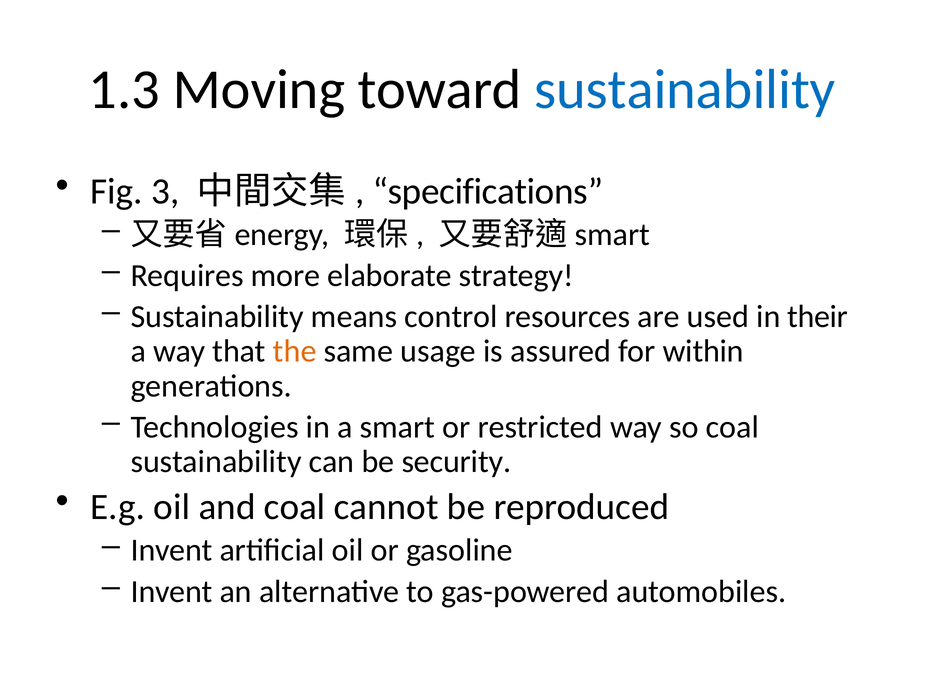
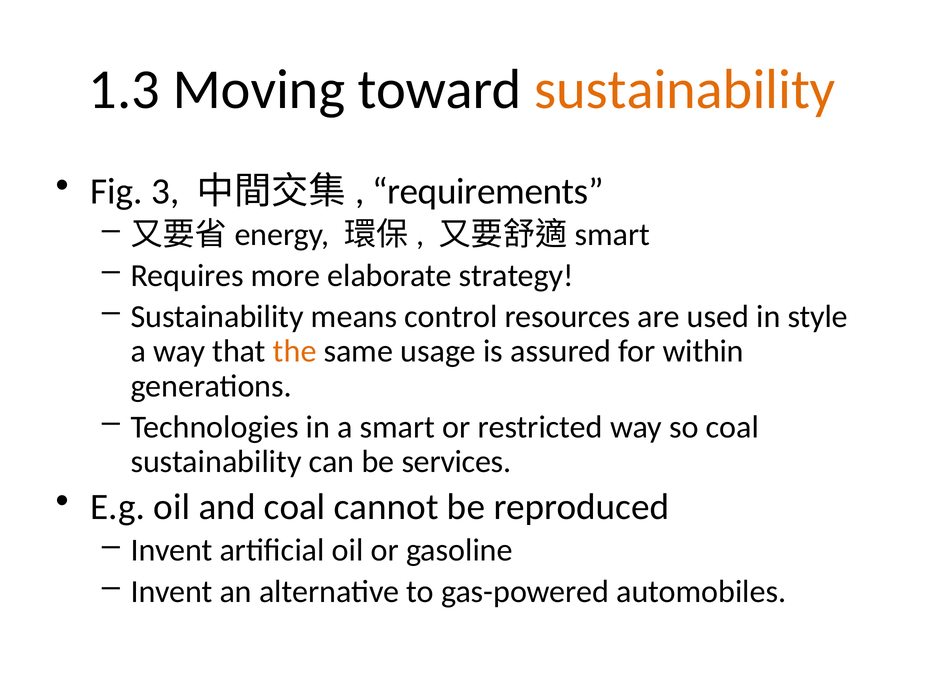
sustainability colour: blue -> orange (685, 90)
specifications: specifications -> requirements (488, 191)
their: their -> style (818, 317)
security: security -> services (456, 462)
